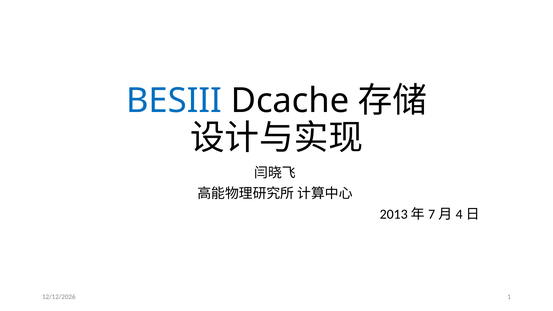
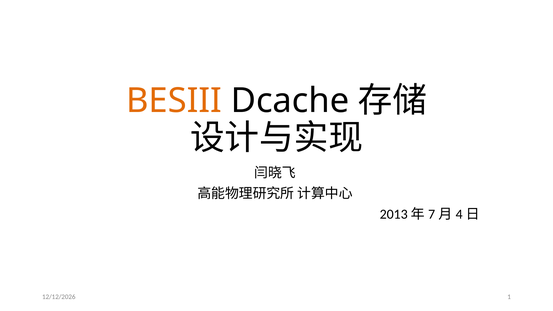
BESIII colour: blue -> orange (174, 101)
